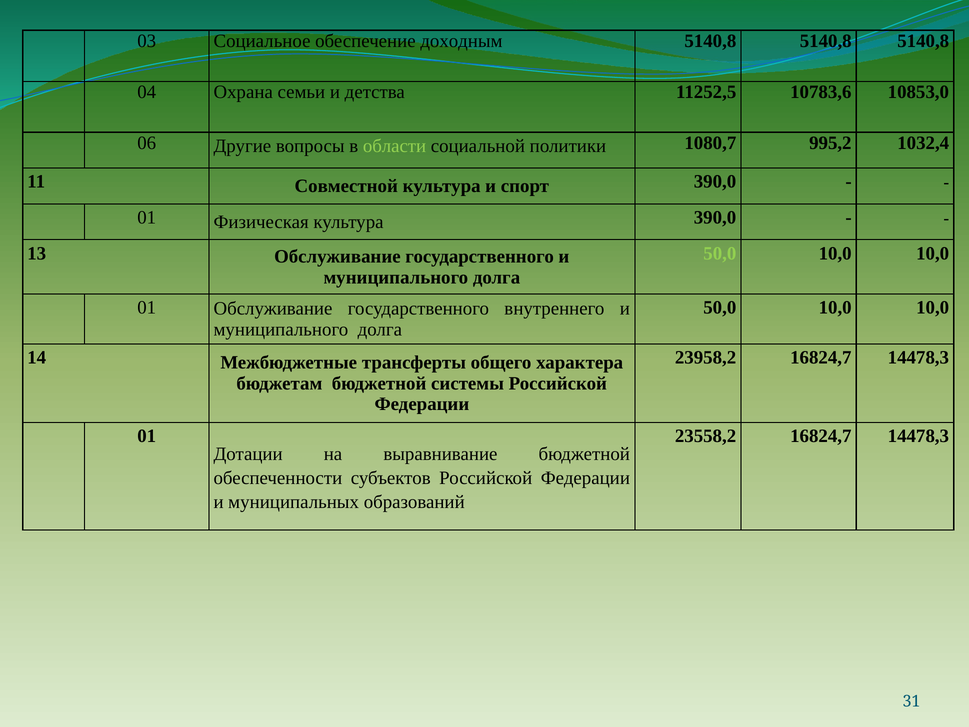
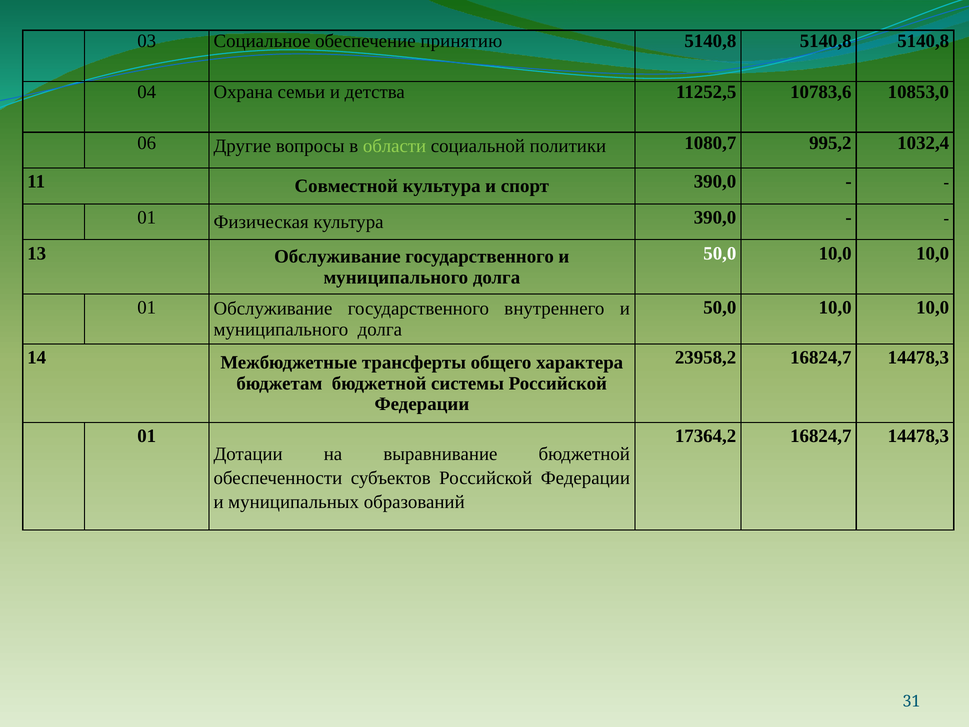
доходным: доходным -> принятию (461, 41)
50,0 colour: light green -> white (720, 253)
23558,2: 23558,2 -> 17364,2 (706, 436)
